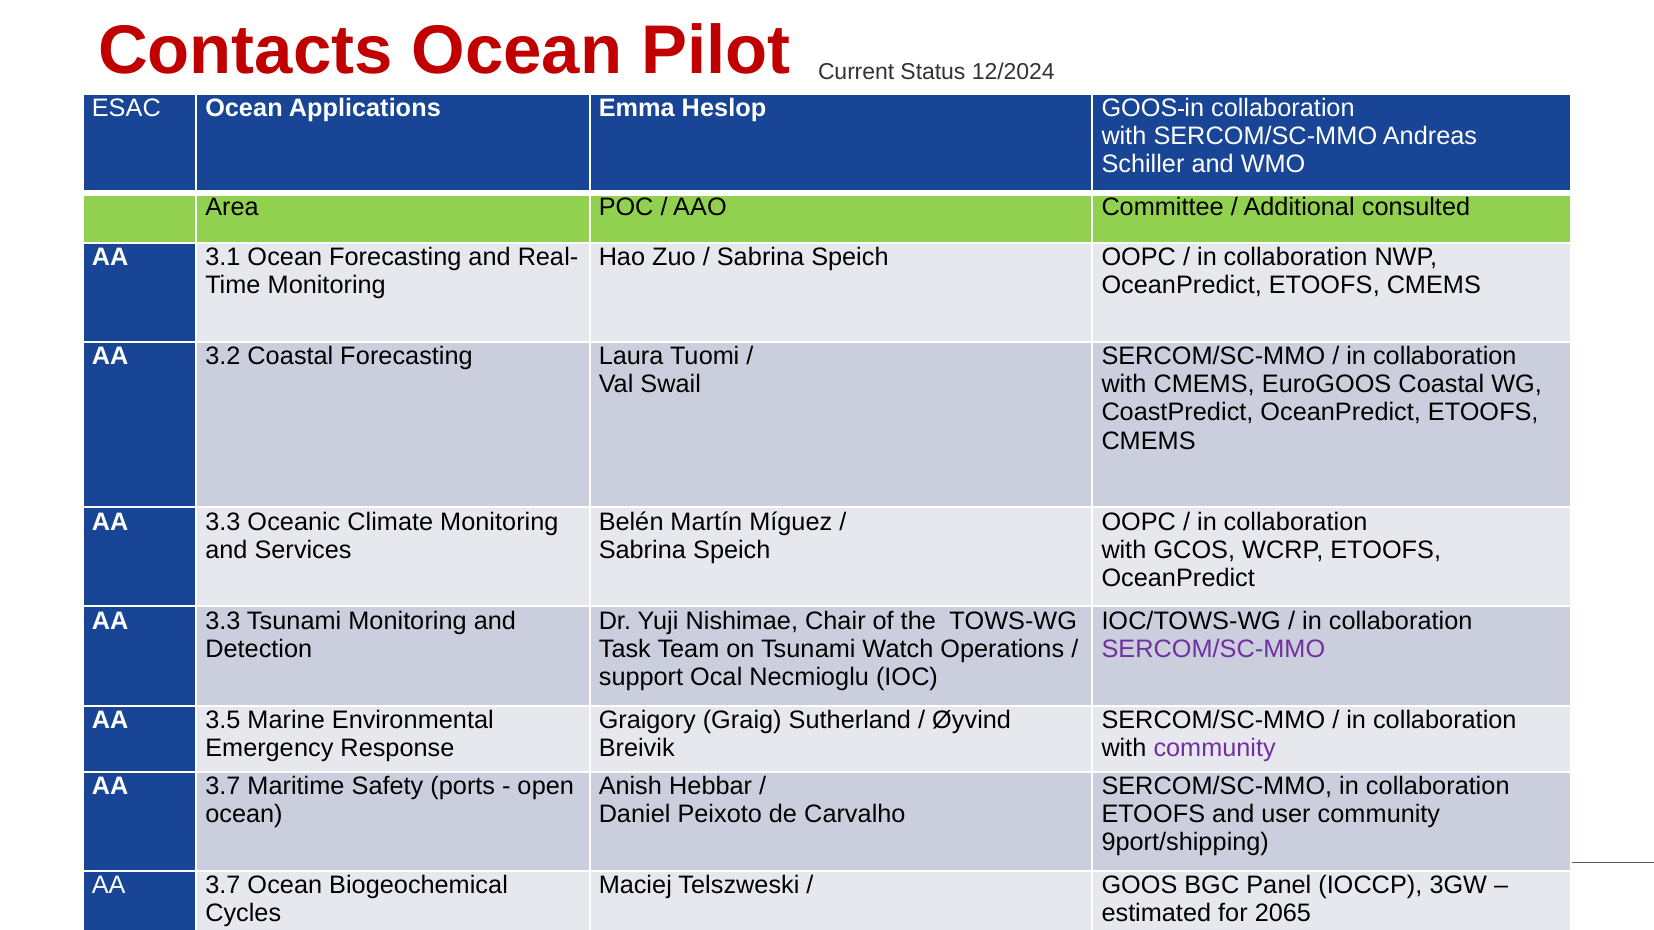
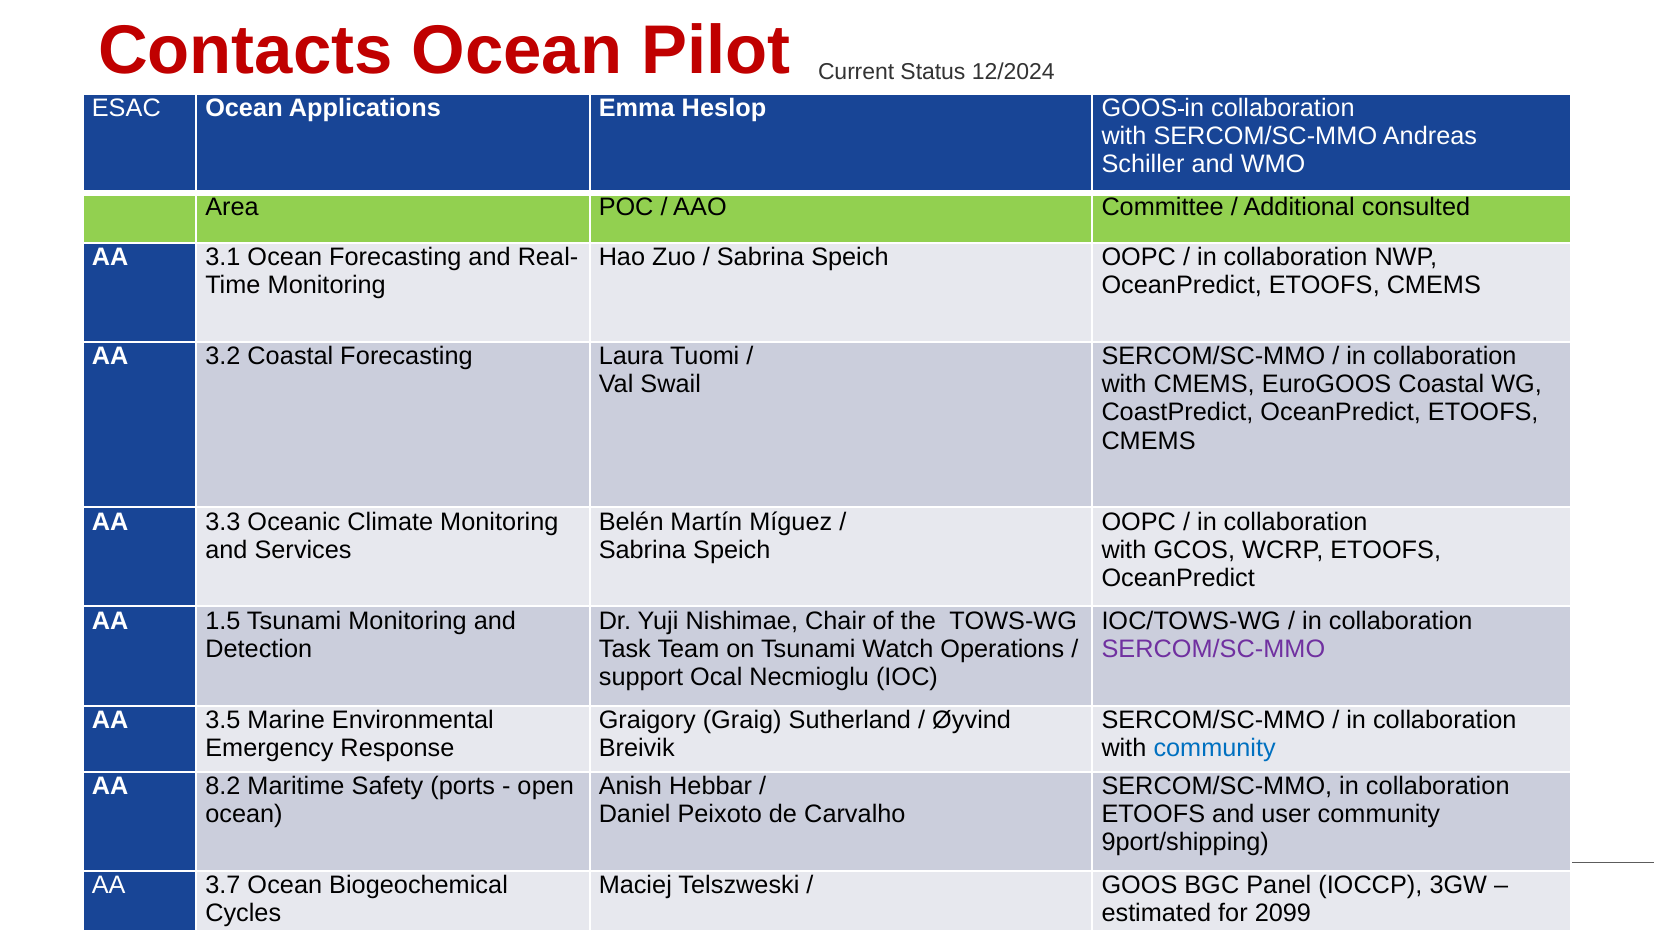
3.3: 3.3 -> 1.5 (223, 621)
community colour: purple -> blue (1215, 749)
3.7: 3.7 -> 8.2 (223, 786)
2065: 2065 -> 2099 (1283, 914)
